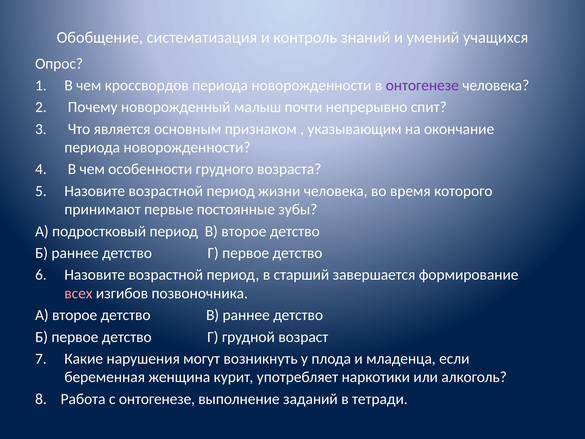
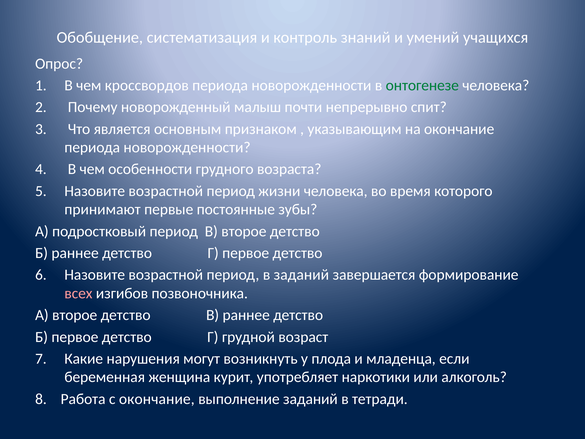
онтогенезе colour: purple -> green (422, 85)
в старший: старший -> заданий (301, 275)
с онтогенезе: онтогенезе -> окончание (157, 399)
